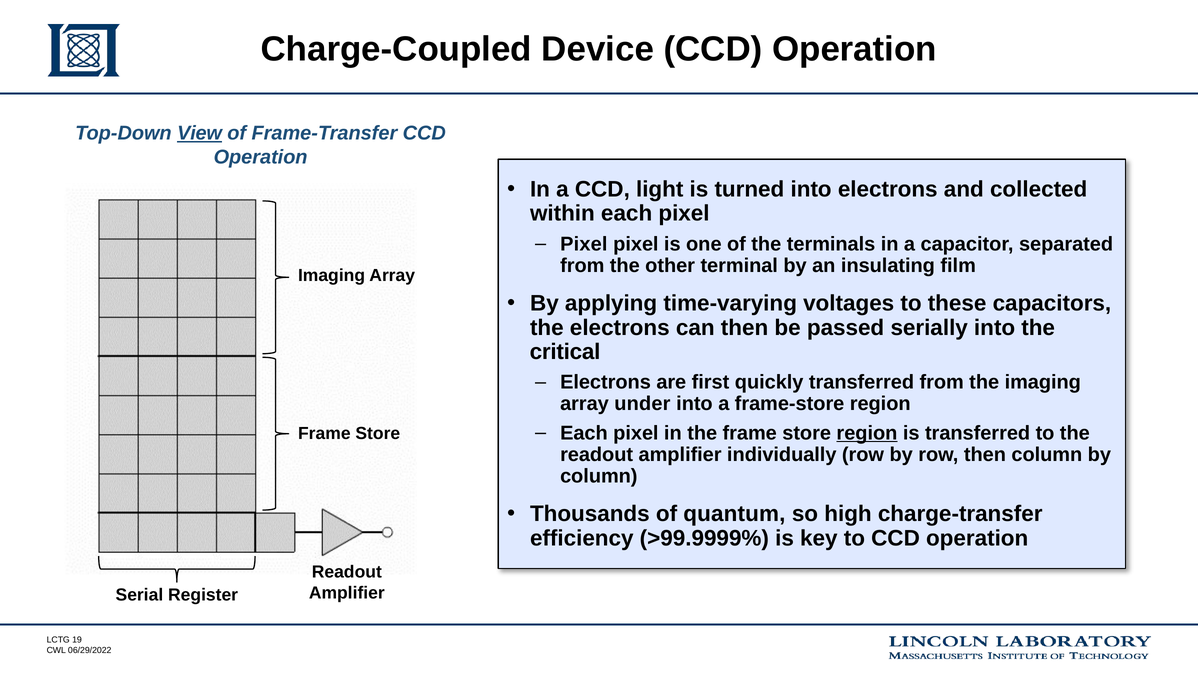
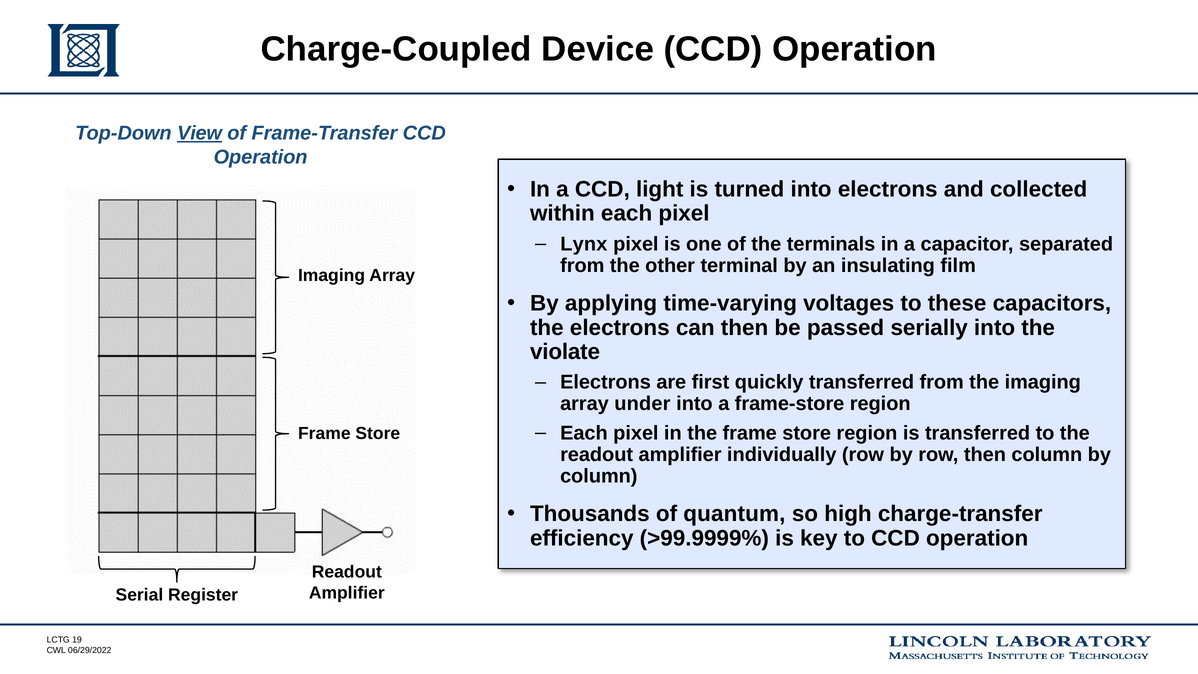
Pixel: Pixel -> Lynx (584, 244)
critical: critical -> violate (565, 352)
region underline: present -> none (867, 433)
